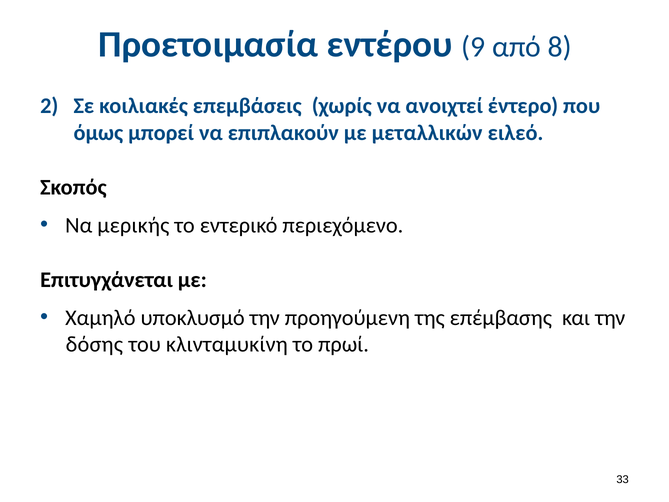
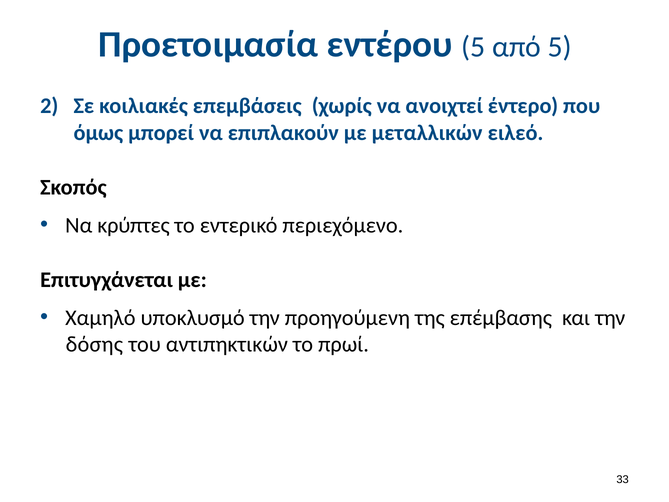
εντέρου 9: 9 -> 5 (473, 47)
από 8: 8 -> 5 (560, 47)
μερικής: μερικής -> κρύπτες (133, 225)
κλινταμυκίνη: κλινταμυκίνη -> αντιπηκτικών (227, 344)
